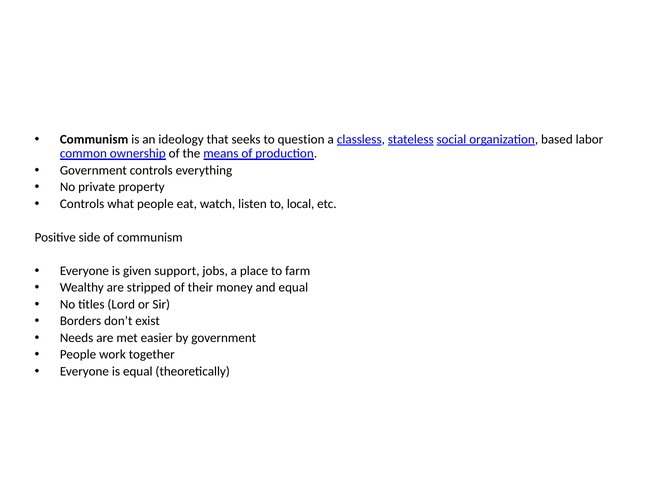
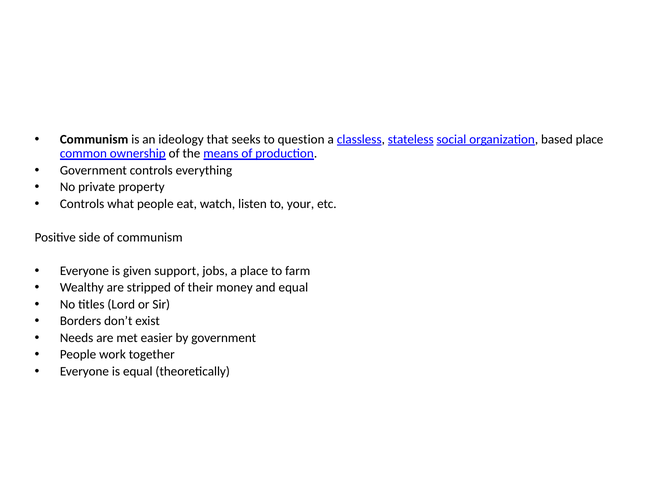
based labor: labor -> place (590, 139)
local: local -> your (301, 204)
